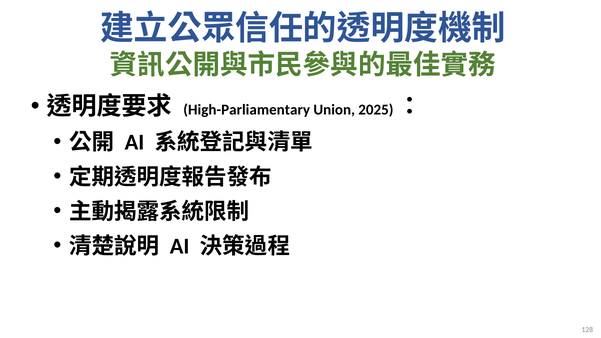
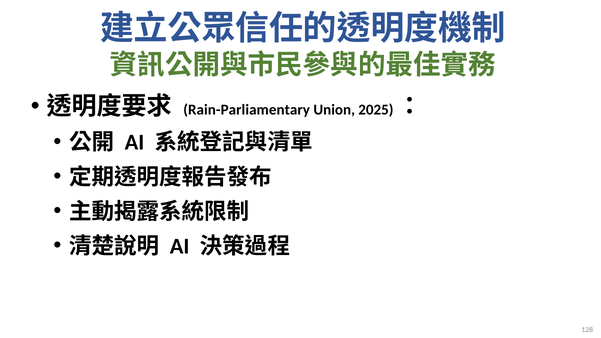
High-Parliamentary: High-Parliamentary -> Rain-Parliamentary (247, 110)
